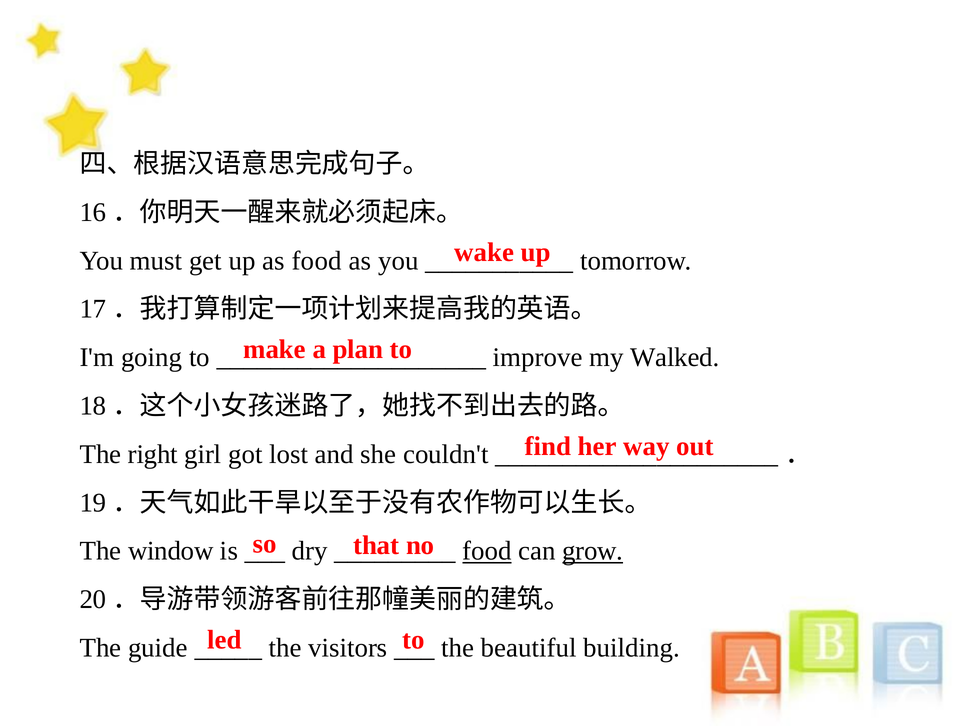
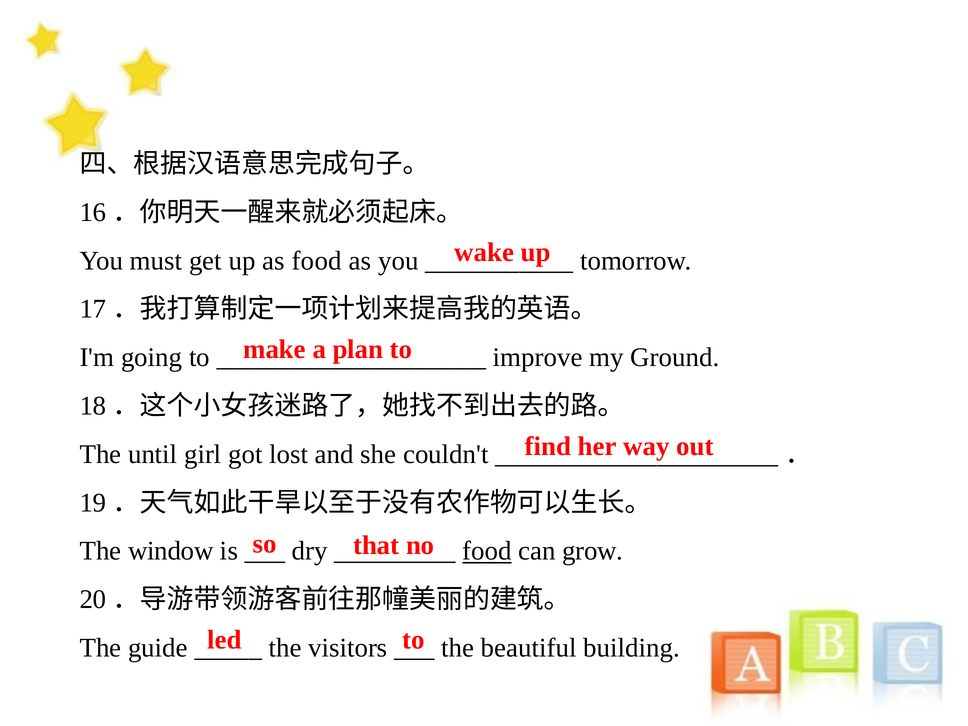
Walked: Walked -> Ground (675, 357)
right: right -> until (153, 454)
grow underline: present -> none (593, 551)
